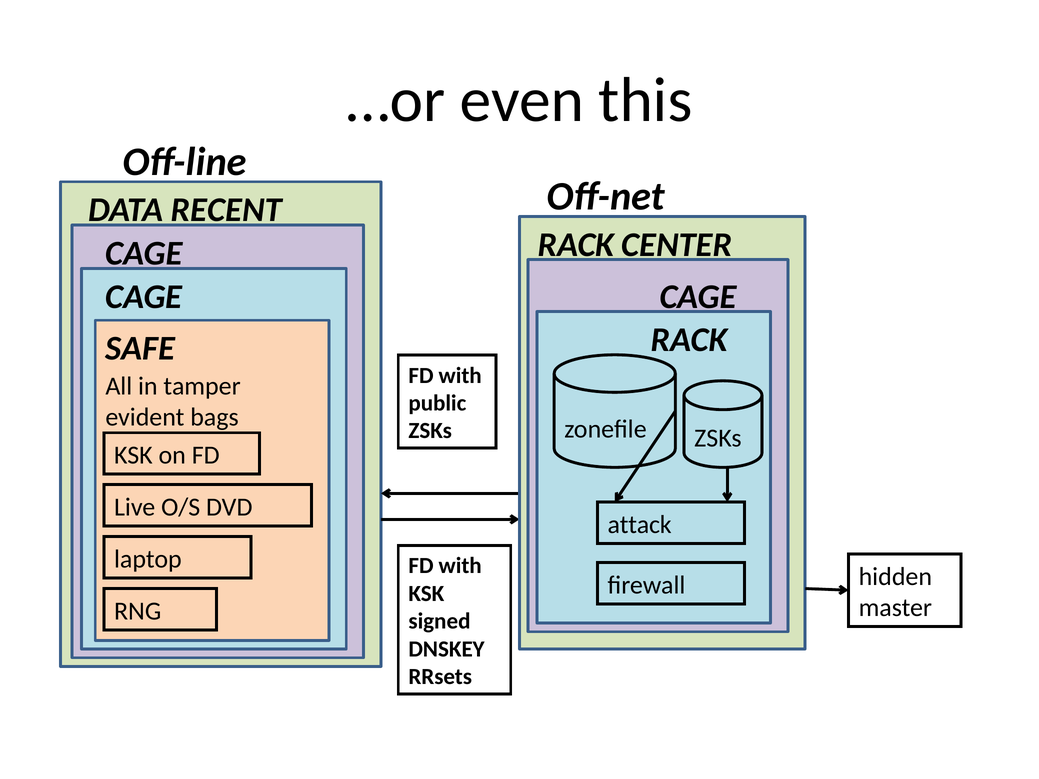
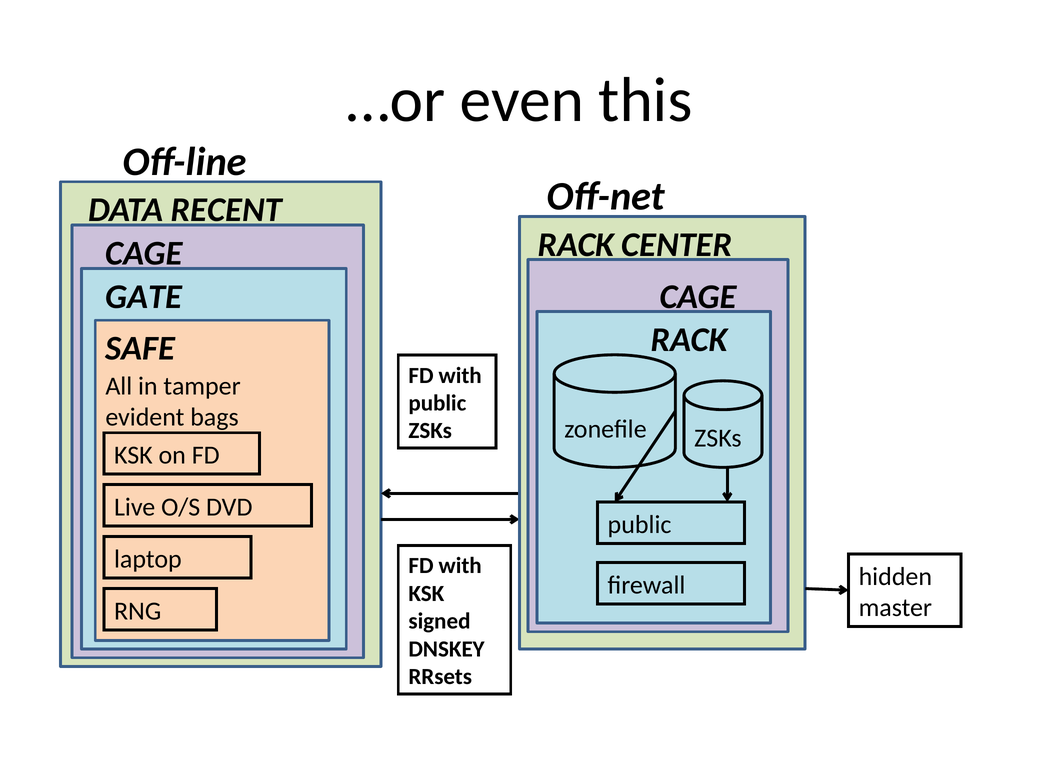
CAGE: CAGE -> GATE (144, 297)
attack: attack -> public (640, 525)
